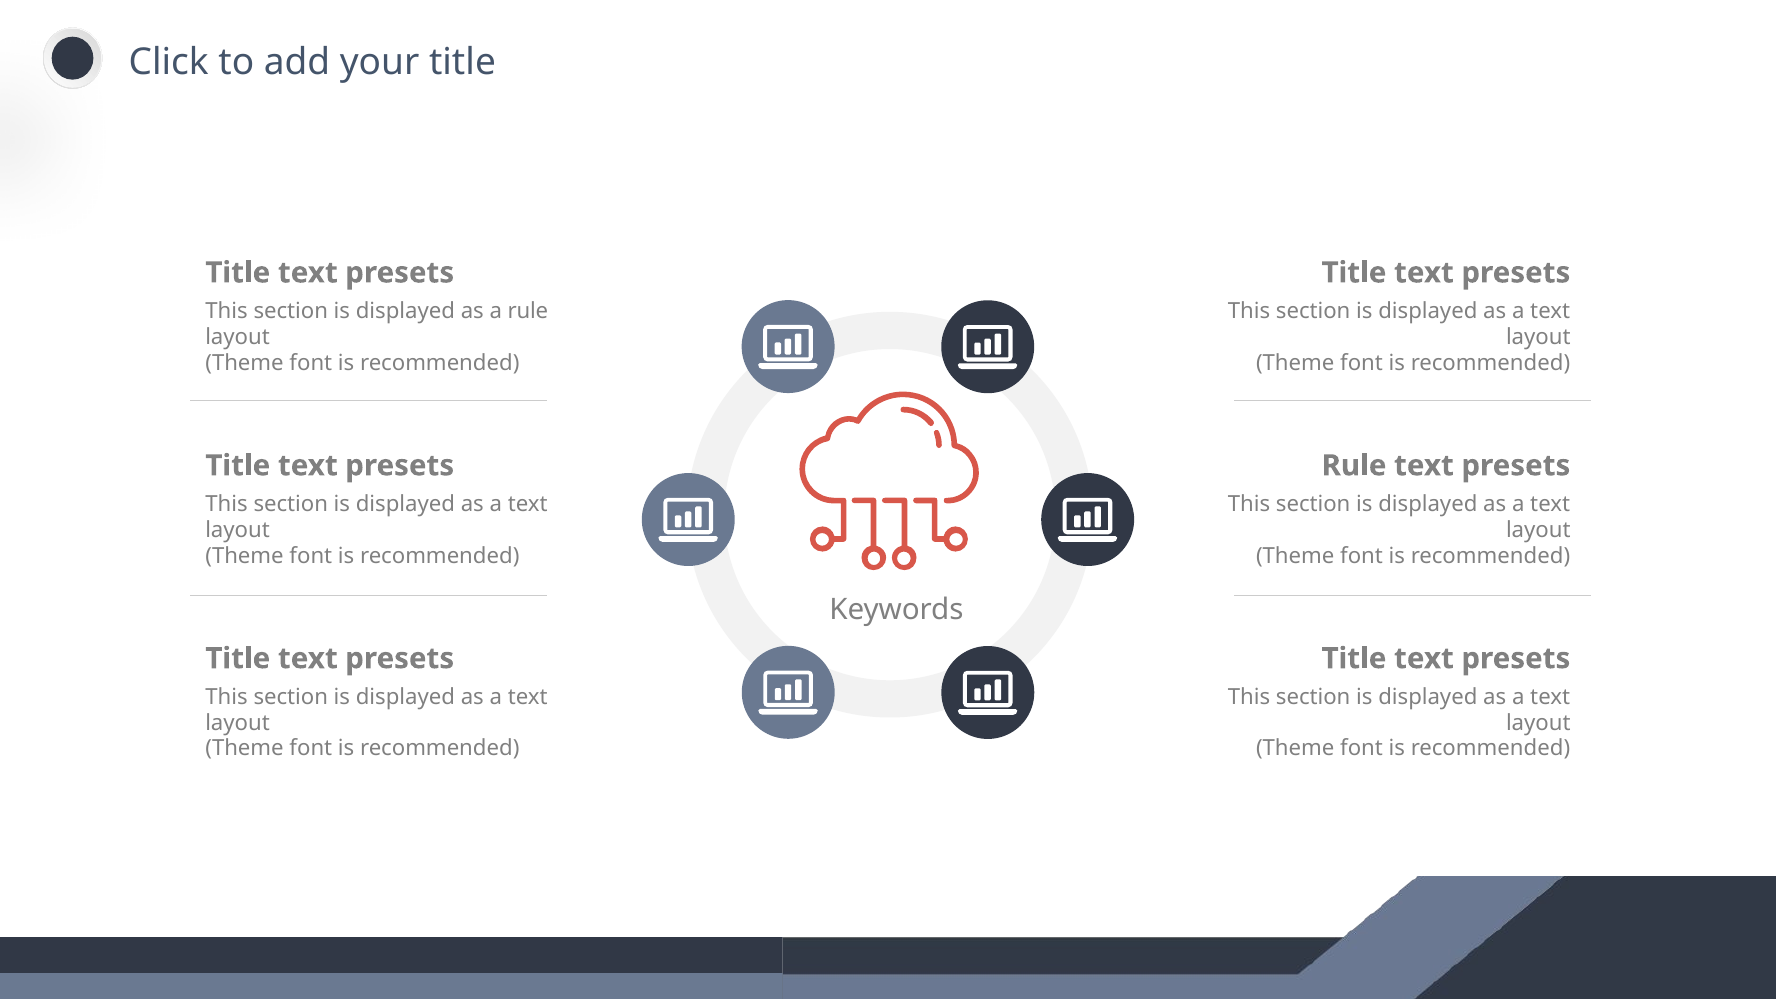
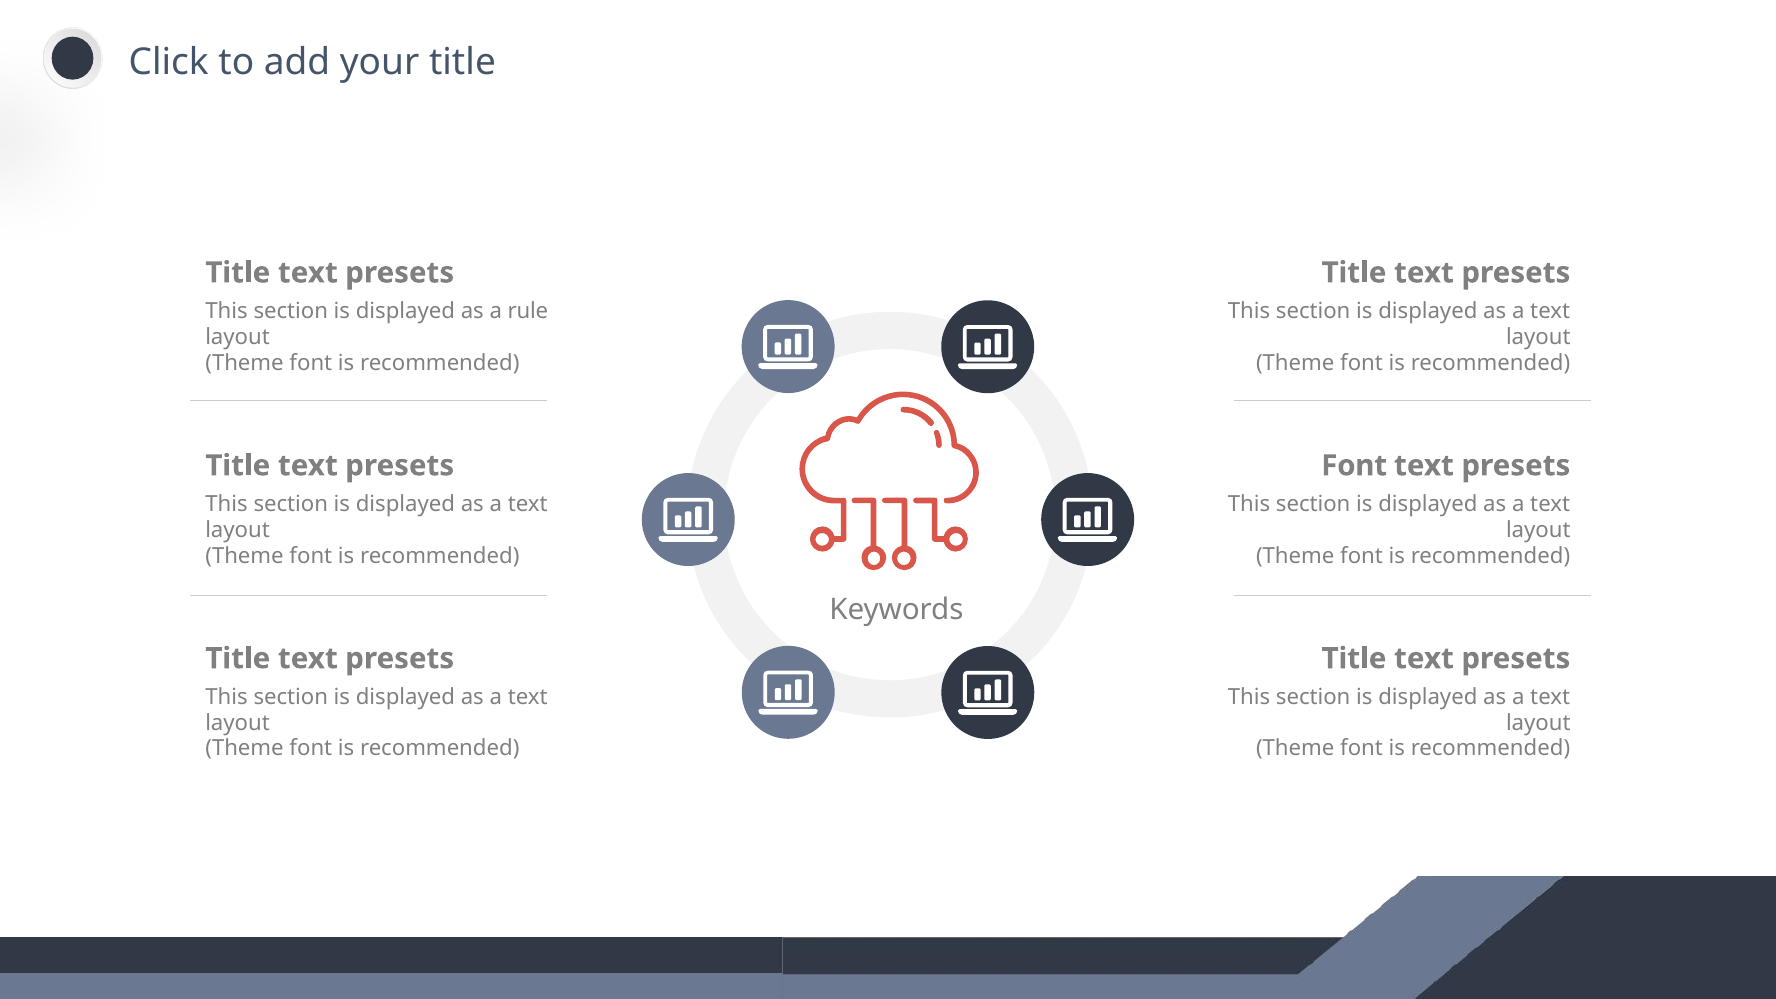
Rule: Rule -> Font (1354, 466)
